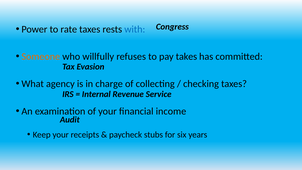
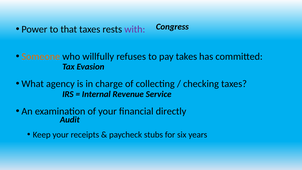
rate: rate -> that (69, 29)
with colour: blue -> purple (135, 29)
income: income -> directly (171, 111)
